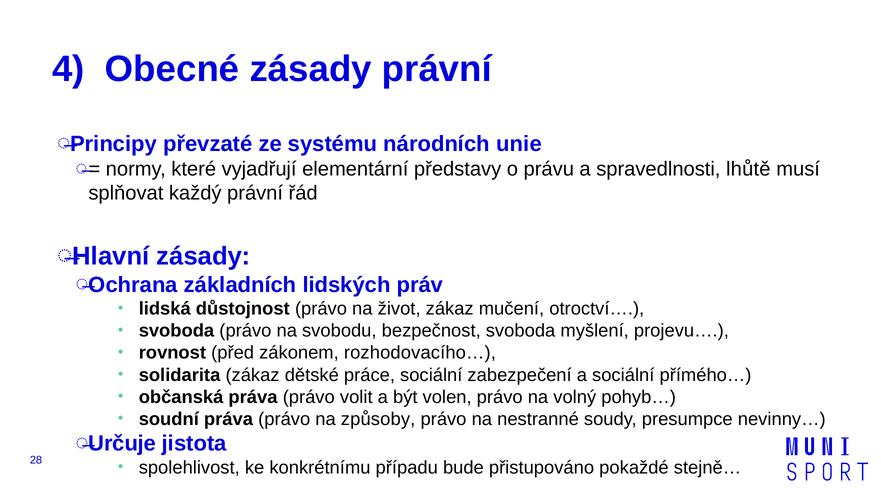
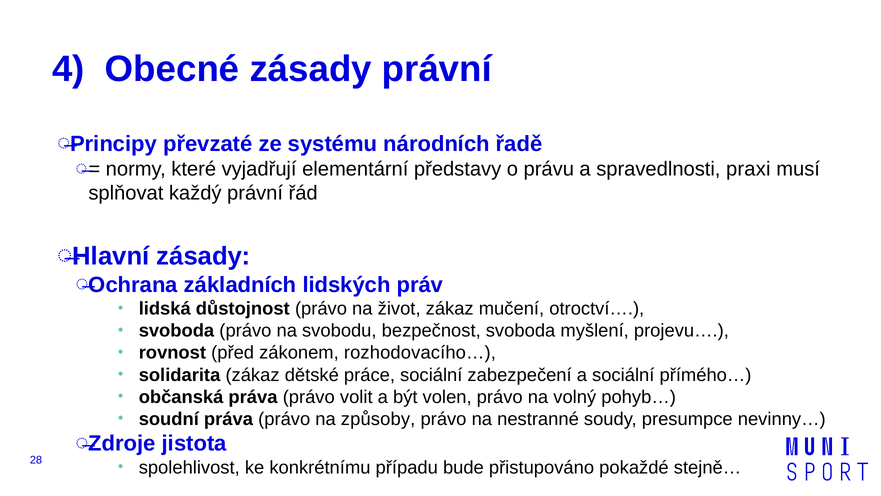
unie: unie -> řadě (519, 144)
lhůtě: lhůtě -> praxi (748, 169)
Určuje: Určuje -> Zdroje (122, 443)
